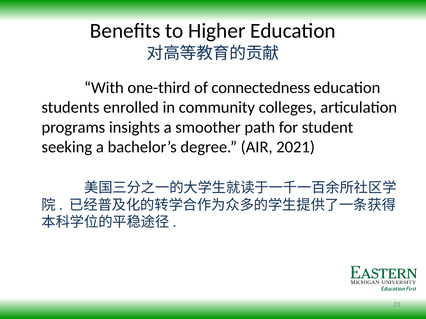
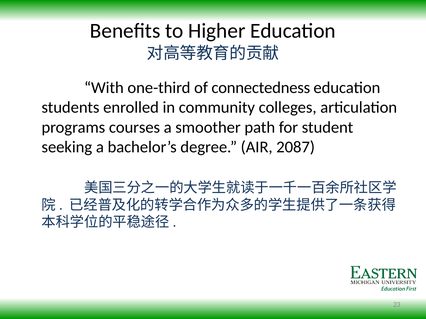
insights: insights -> courses (134, 127)
2021: 2021 -> 2087 (296, 147)
